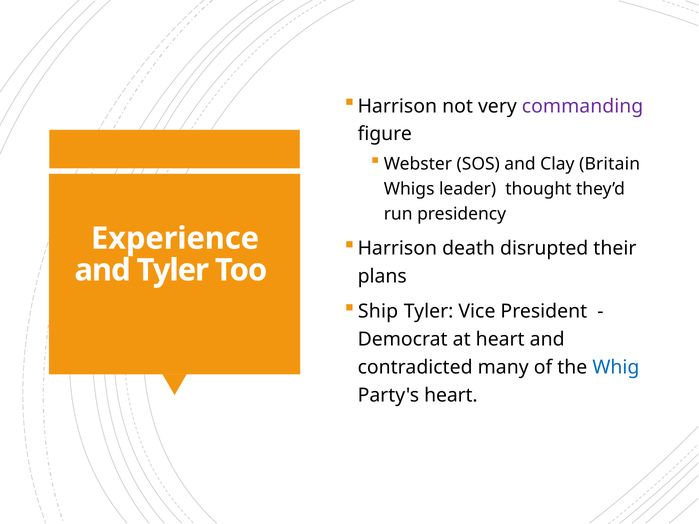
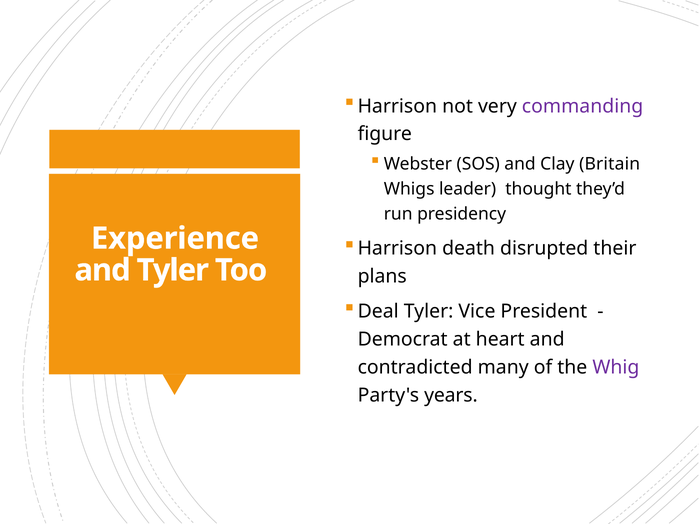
Ship: Ship -> Deal (378, 312)
Whig colour: blue -> purple (616, 368)
Party's heart: heart -> years (451, 396)
